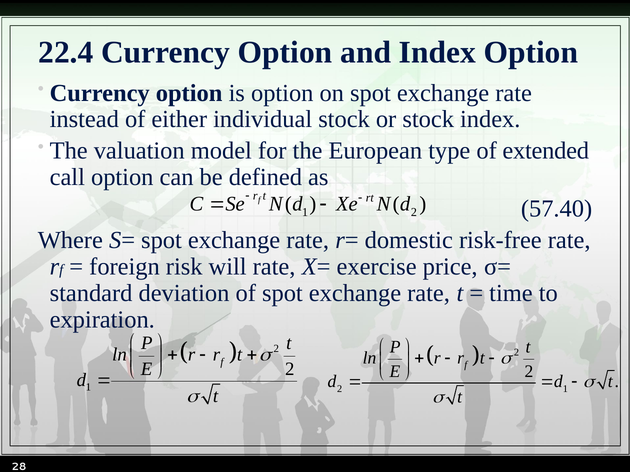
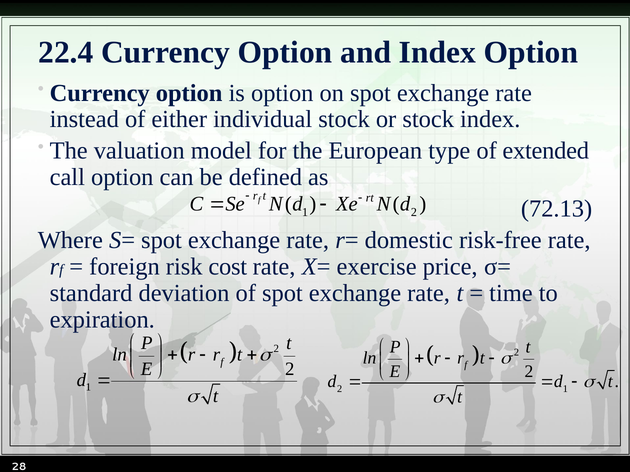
57.40: 57.40 -> 72.13 (557, 209)
will: will -> cost (228, 267)
